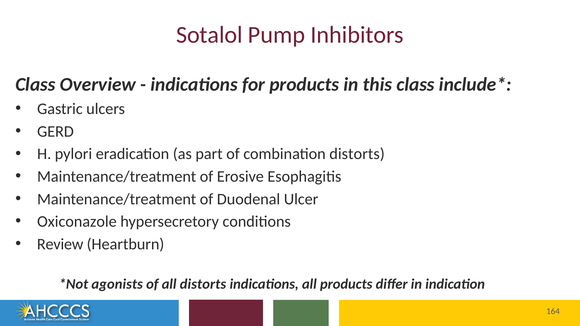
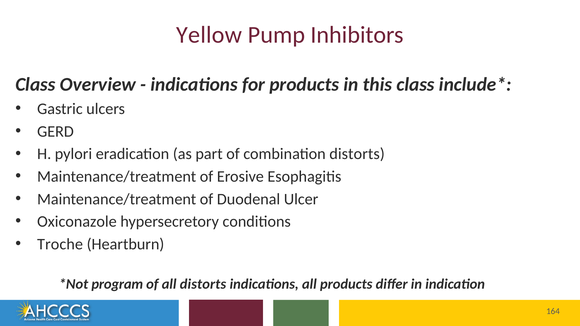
Sotalol: Sotalol -> Yellow (209, 35)
Review: Review -> Troche (60, 244)
agonists: agonists -> program (117, 284)
